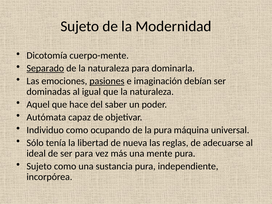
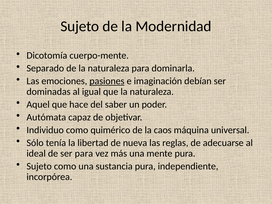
Separado underline: present -> none (45, 68)
ocupando: ocupando -> quimérico (110, 130)
la pura: pura -> caos (163, 130)
